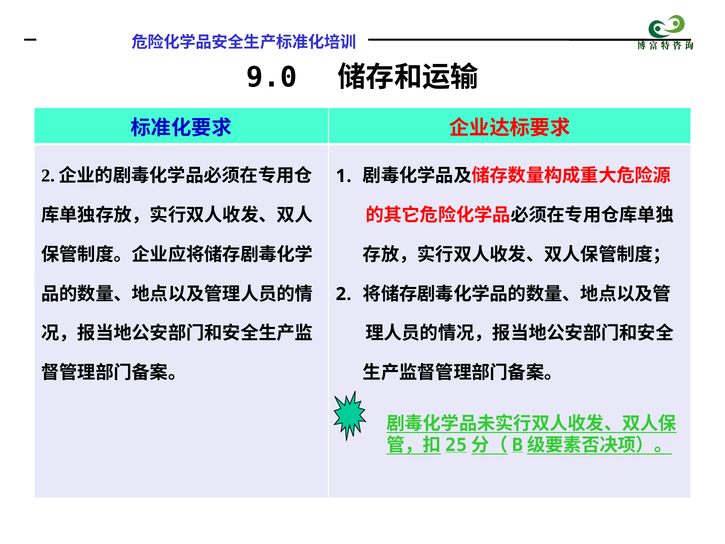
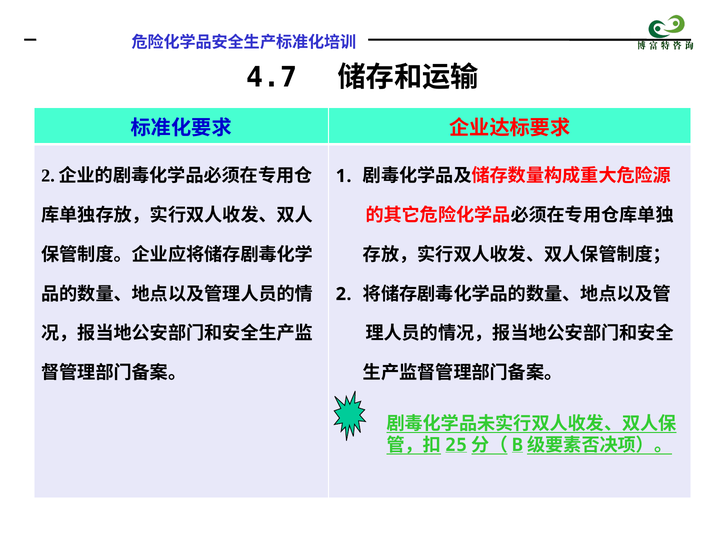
9.0: 9.0 -> 4.7 (272, 77)
